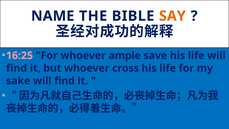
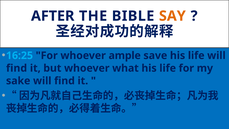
NAME: NAME -> AFTER (53, 16)
16:25 colour: pink -> light blue (19, 55)
cross: cross -> what (125, 68)
